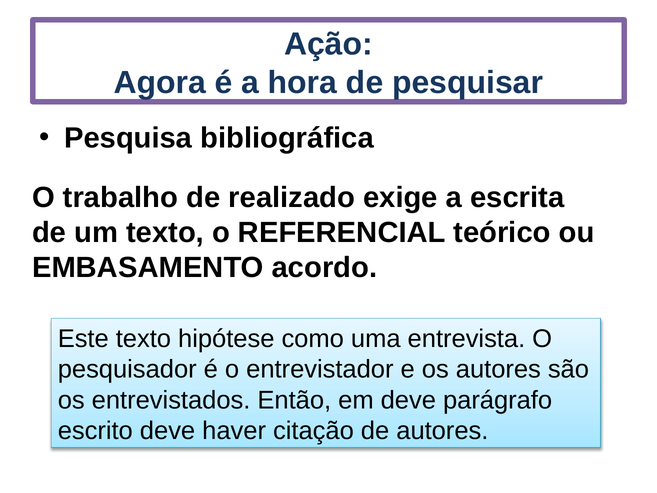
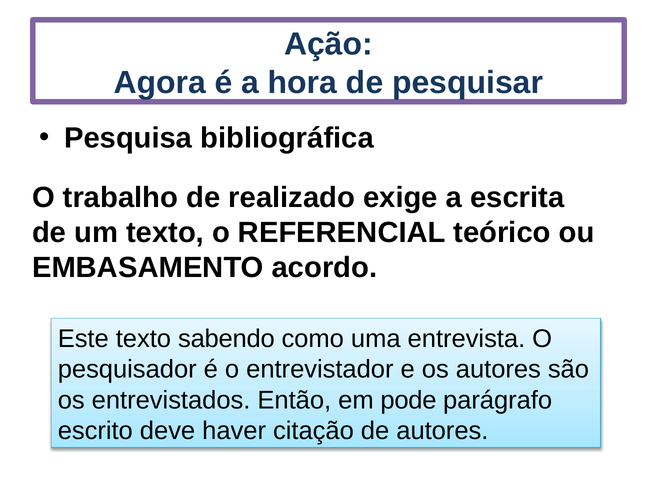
hipótese: hipótese -> sabendo (226, 339)
em deve: deve -> pode (408, 400)
